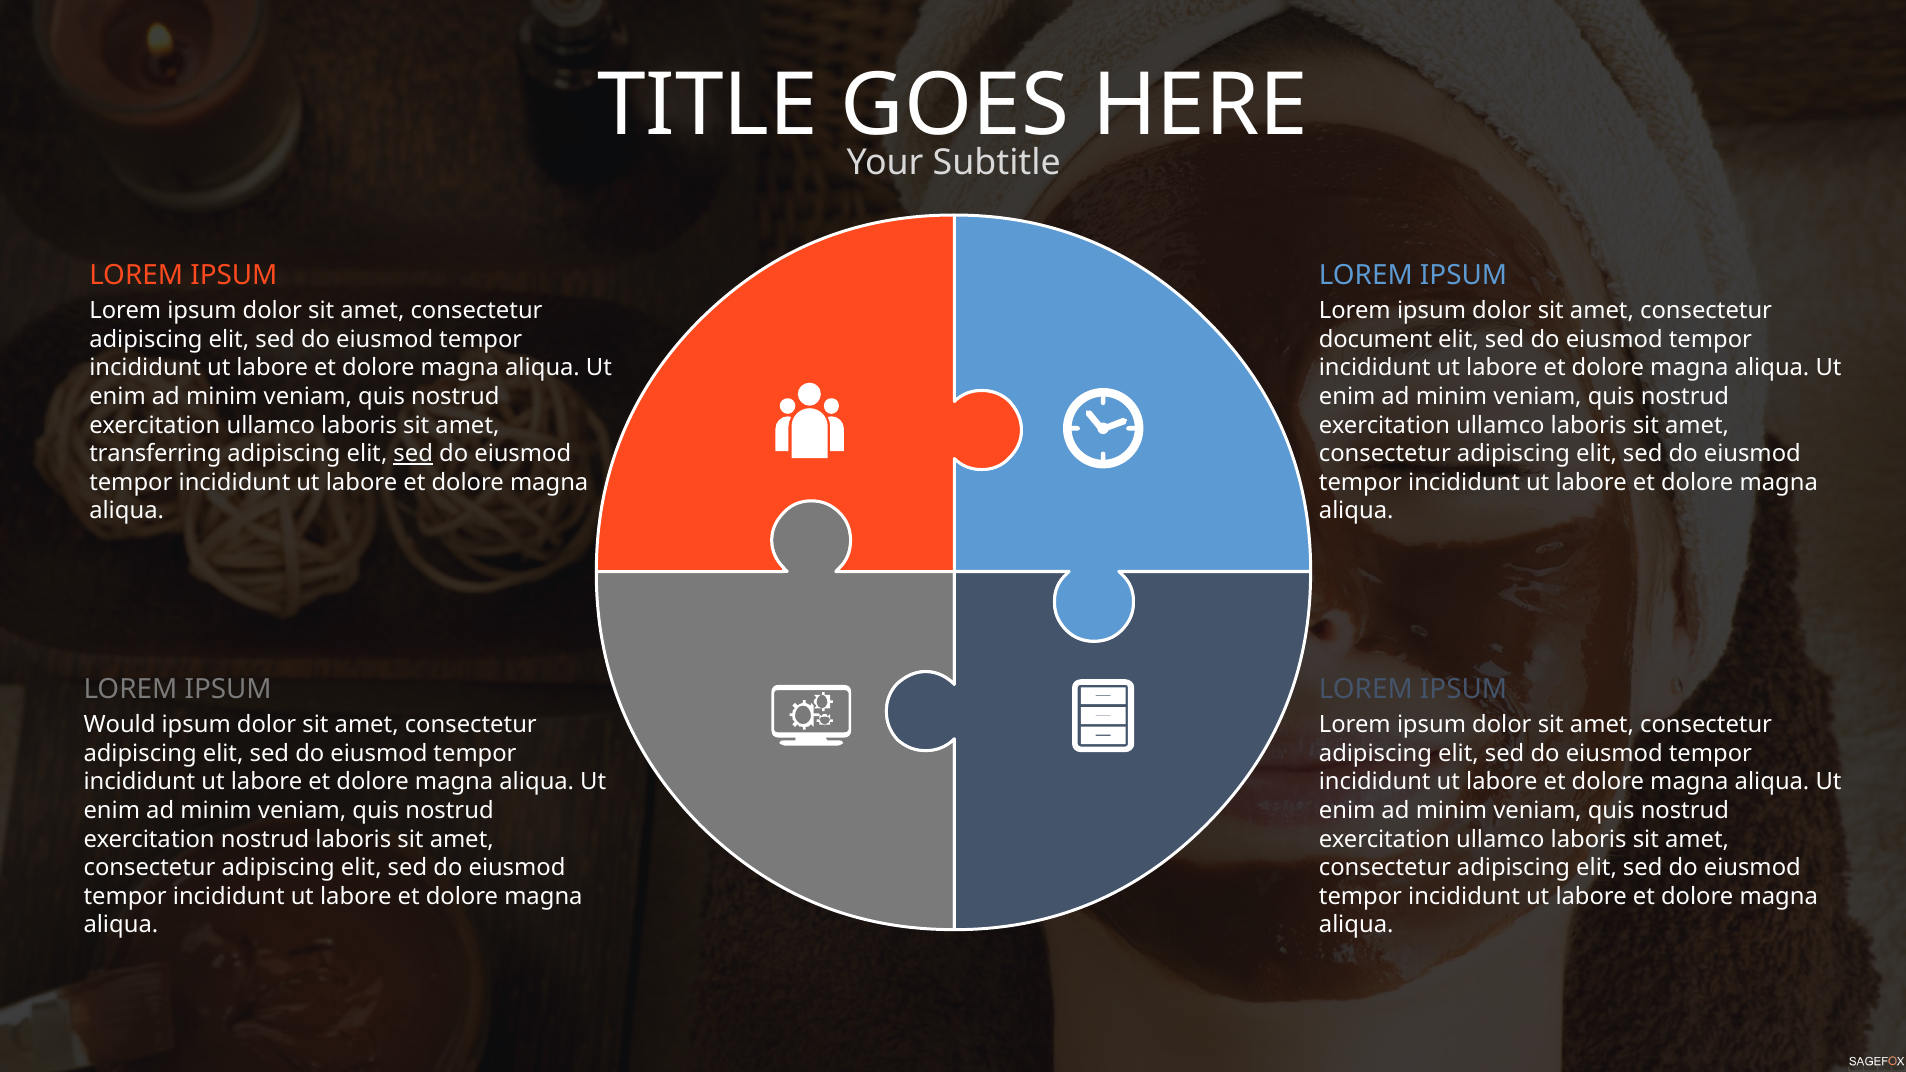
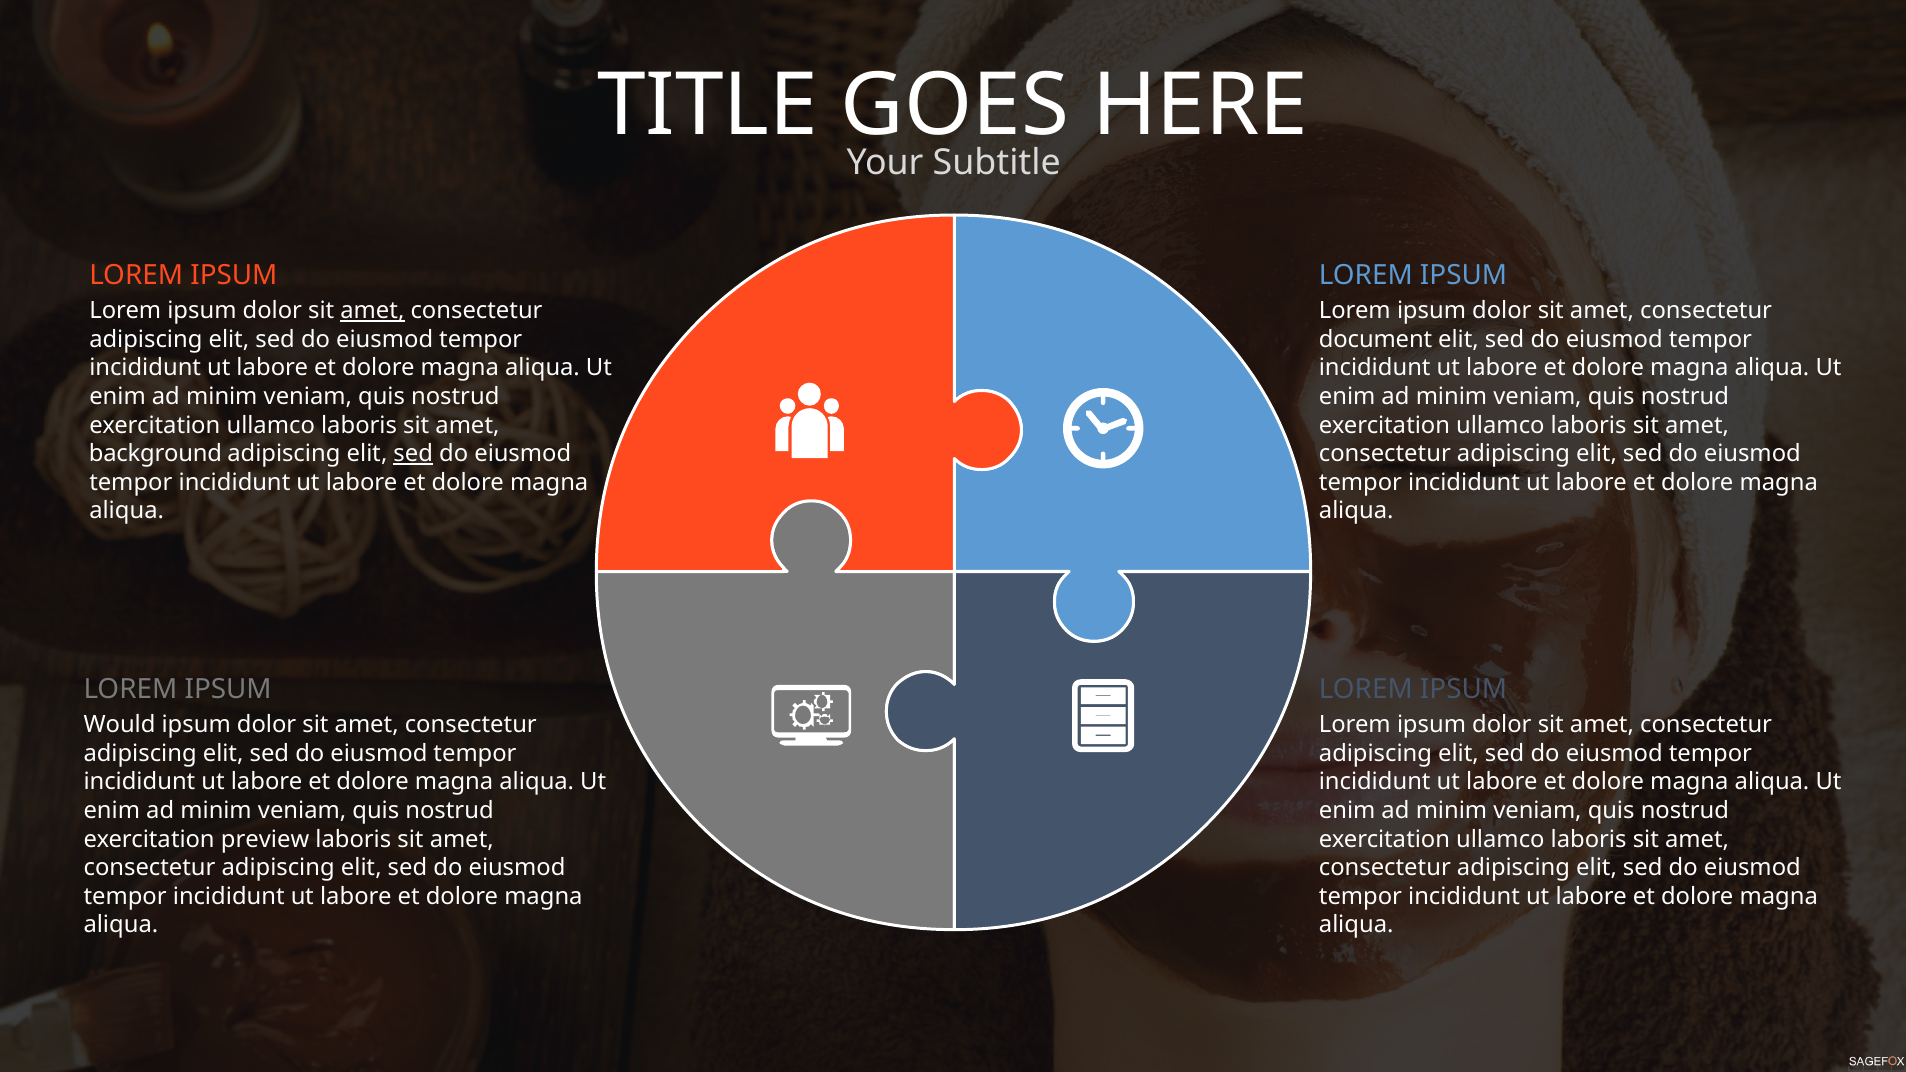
amet underline: none -> present (372, 311)
transferring: transferring -> background (155, 454)
exercitation nostrud: nostrud -> preview (265, 839)
